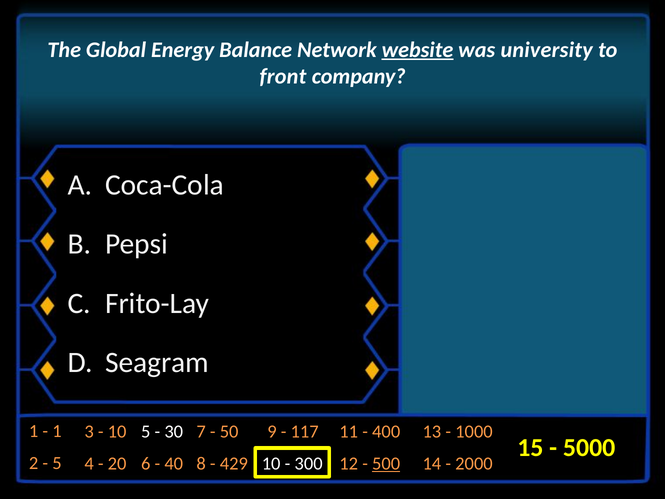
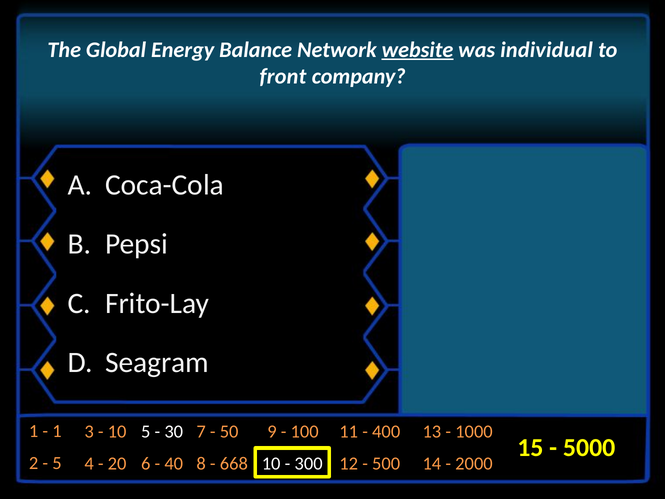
university: university -> individual (547, 50)
117: 117 -> 100 (305, 431)
429: 429 -> 668 (234, 463)
500 underline: present -> none (386, 463)
